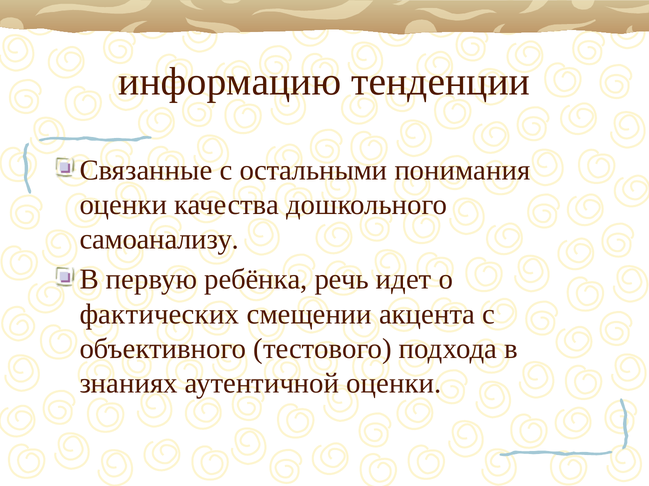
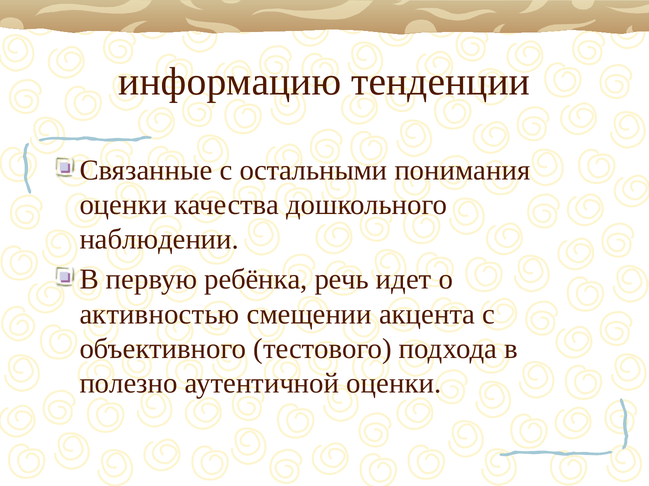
самоанализу: самоанализу -> наблюдении (159, 240)
фактических: фактических -> активностью (159, 315)
знаниях: знаниях -> полезно (129, 384)
